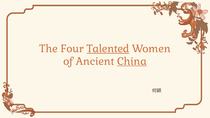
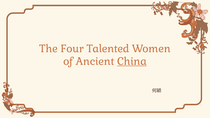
Talented underline: present -> none (108, 49)
